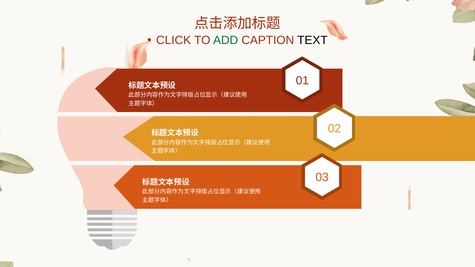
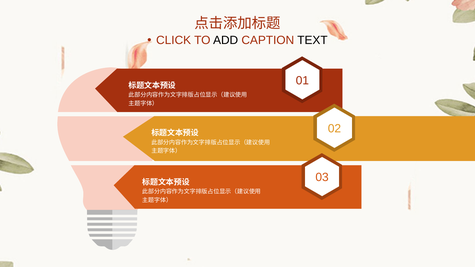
ADD colour: green -> black (226, 40)
